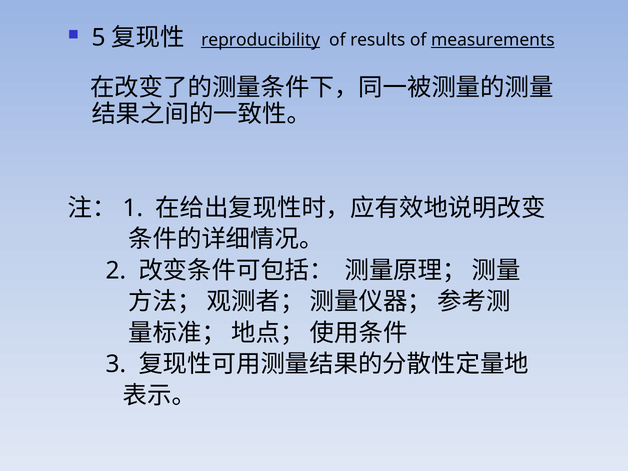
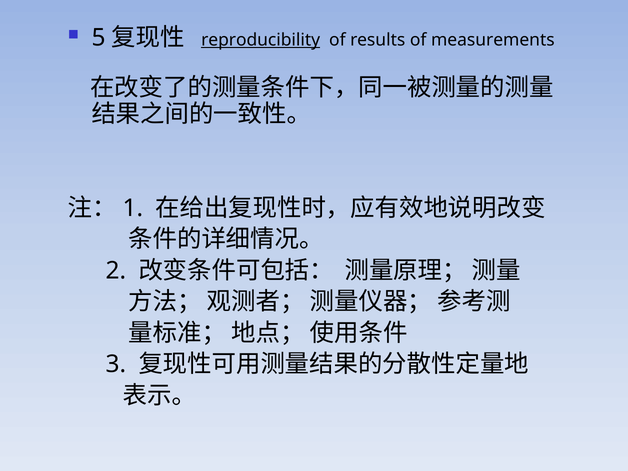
measurements underline: present -> none (493, 40)
